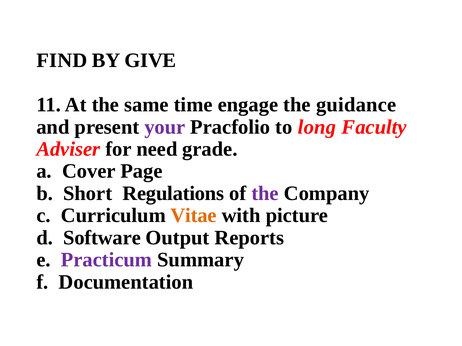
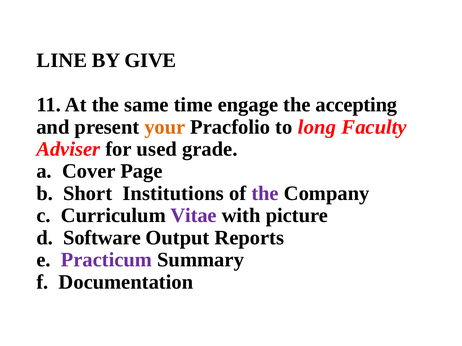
FIND: FIND -> LINE (62, 61)
guidance: guidance -> accepting (356, 105)
your colour: purple -> orange (165, 127)
need: need -> used (157, 149)
Regulations: Regulations -> Institutions (173, 194)
Vitae colour: orange -> purple (194, 216)
